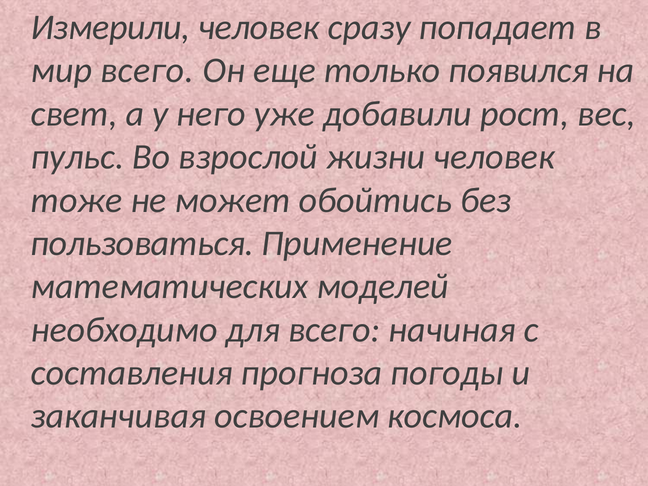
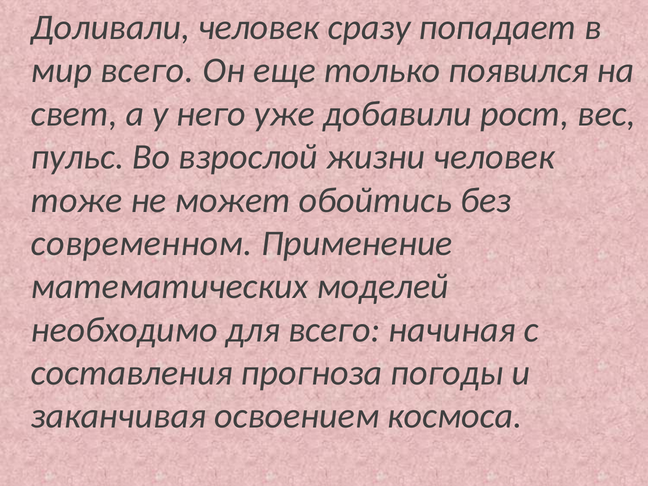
Измерили: Измерили -> Доливали (110, 27)
пользоваться: пользоваться -> современном (142, 243)
